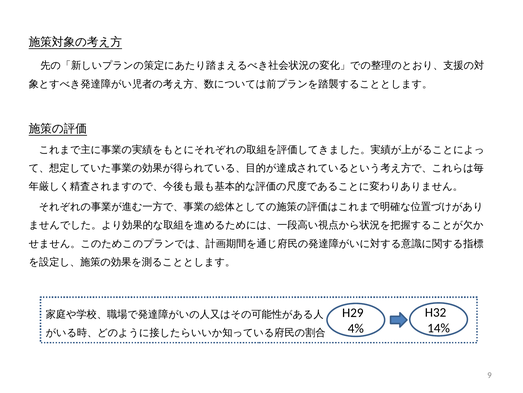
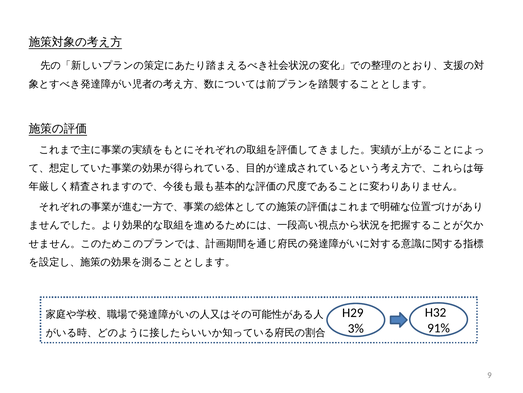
14%: 14% -> 91% (439, 328)
4%: 4% -> 3% (356, 328)
